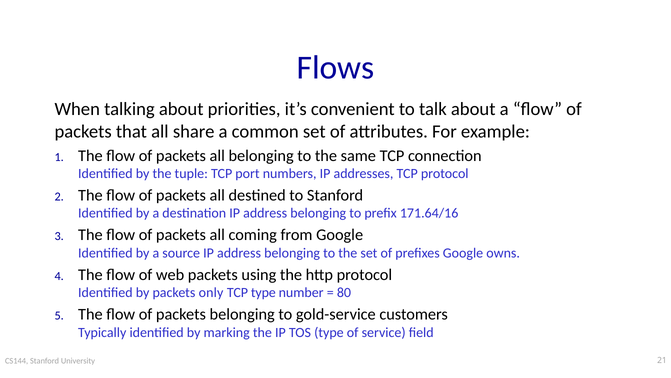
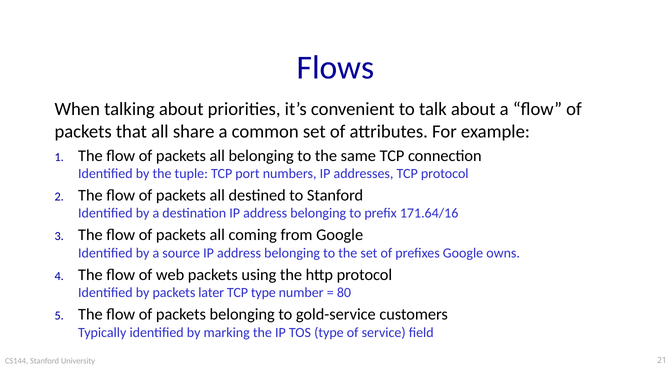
only: only -> later (211, 292)
